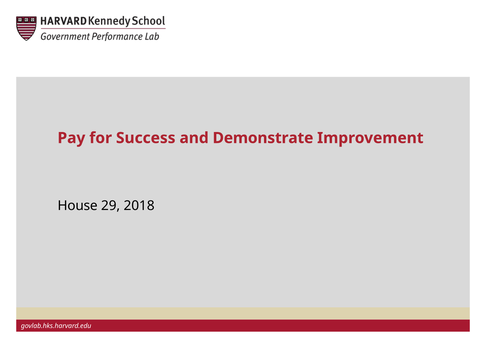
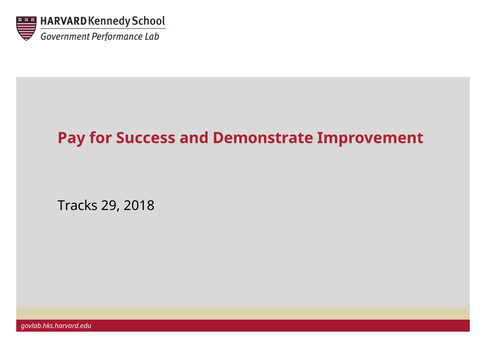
House: House -> Tracks (78, 206)
